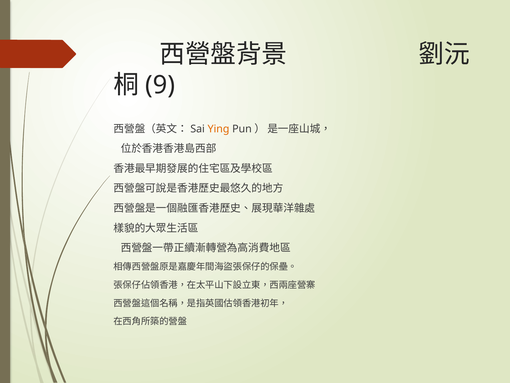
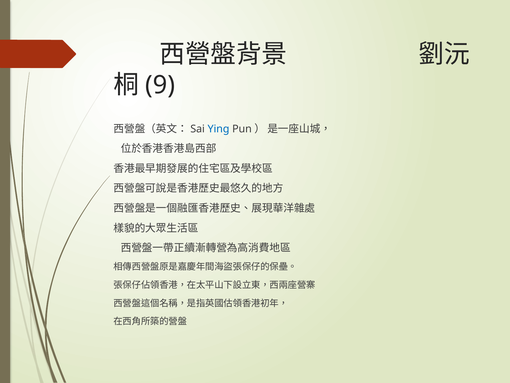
Ying colour: orange -> blue (219, 129)
